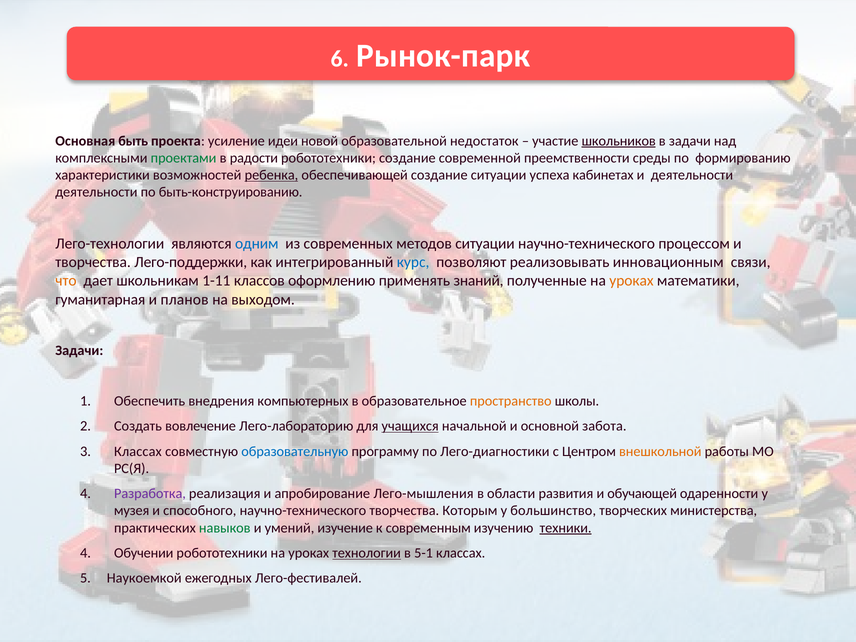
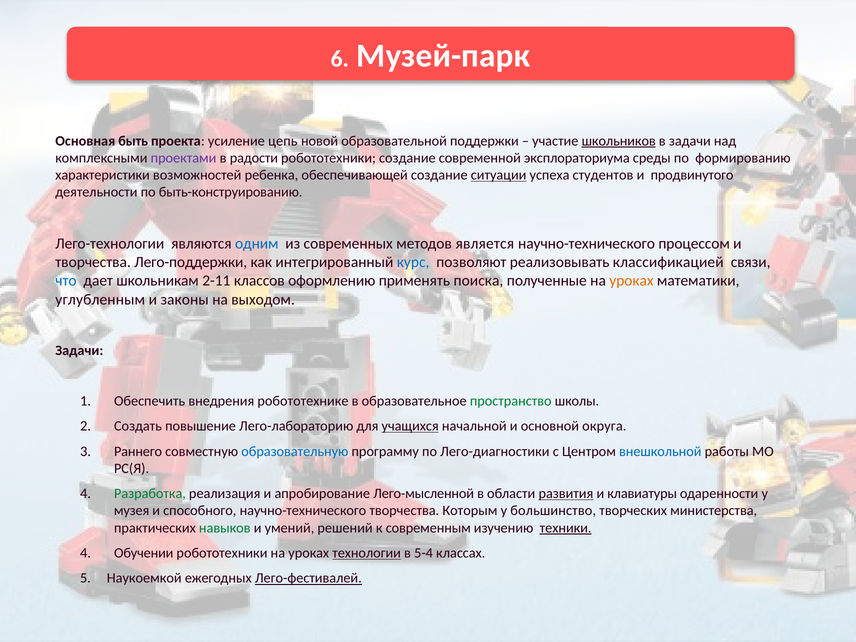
Рынок-парк: Рынок-парк -> Музей-парк (443, 56)
идеи: идеи -> цепь (283, 141)
недостаток: недостаток -> поддержки (484, 141)
проектами colour: green -> purple (184, 158)
преемственности: преемственности -> эксплораториума (577, 158)
ребенка underline: present -> none (271, 175)
ситуации underline: none -> present (499, 175)
кабинетах: кабинетах -> студентов (603, 175)
и деятельности: деятельности -> продвинутого (692, 175)
методов ситуации: ситуации -> является (485, 244)
инновационным: инновационным -> классификацией (668, 262)
что colour: orange -> blue (66, 281)
1-11: 1-11 -> 2-11 (216, 281)
знаний: знаний -> поиска (478, 281)
гуманитарная: гуманитарная -> углубленным (100, 299)
планов: планов -> законы (185, 299)
компьютерных: компьютерных -> робототехнике (303, 401)
пространство colour: orange -> green (511, 401)
вовлечение: вовлечение -> повышение (201, 426)
забота: забота -> округа (604, 426)
Классах: Классах -> Раннего (138, 451)
внешкольной colour: orange -> blue (660, 451)
Разработка colour: purple -> green (150, 494)
Лего-мышления: Лего-мышления -> Лего-мысленной (424, 494)
развития underline: none -> present (566, 494)
обучающей: обучающей -> клавиатуры (642, 494)
изучение: изучение -> решений (345, 528)
5-1: 5-1 -> 5-4 (424, 553)
Лего-фестивалей underline: none -> present (308, 578)
